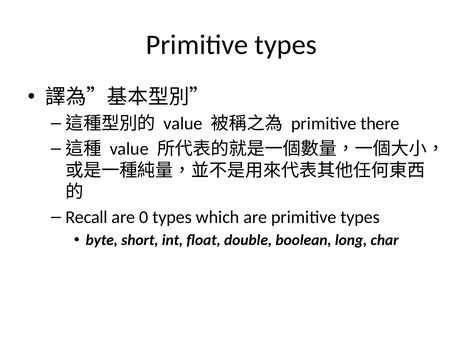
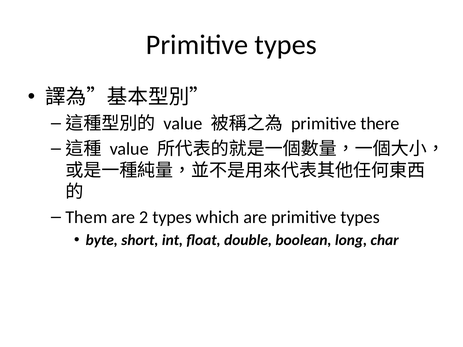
Recall: Recall -> Them (86, 217)
0: 0 -> 2 (144, 217)
